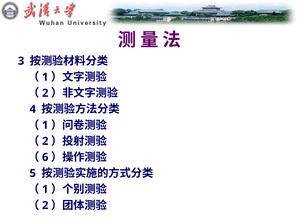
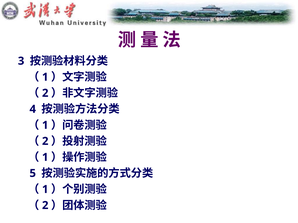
6: 6 -> 1 (45, 158)
